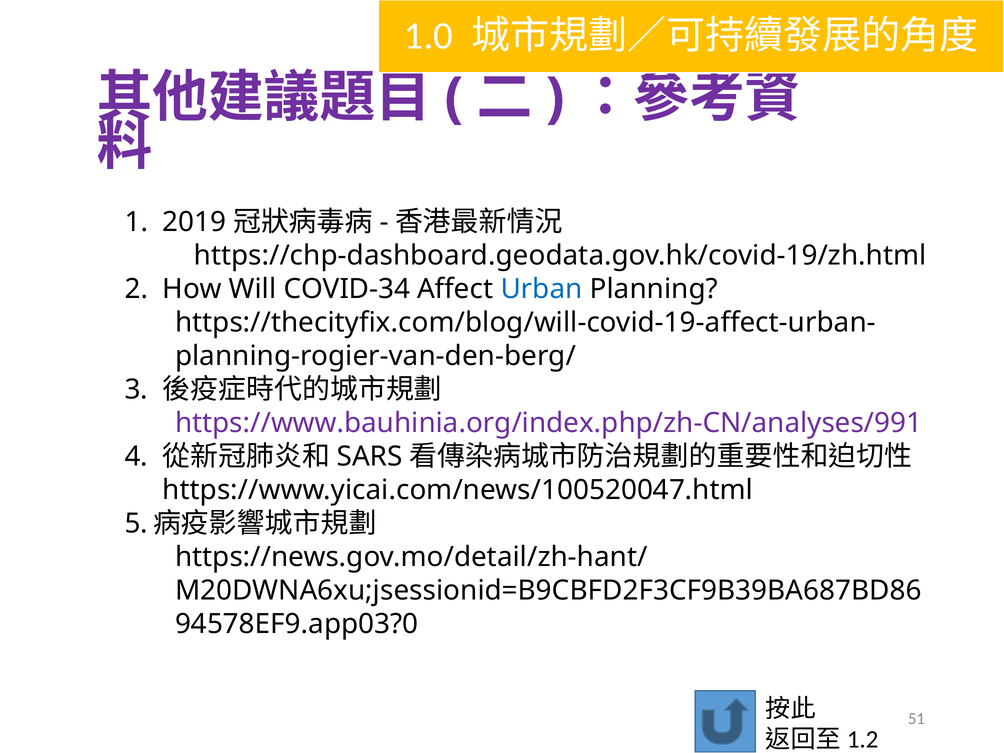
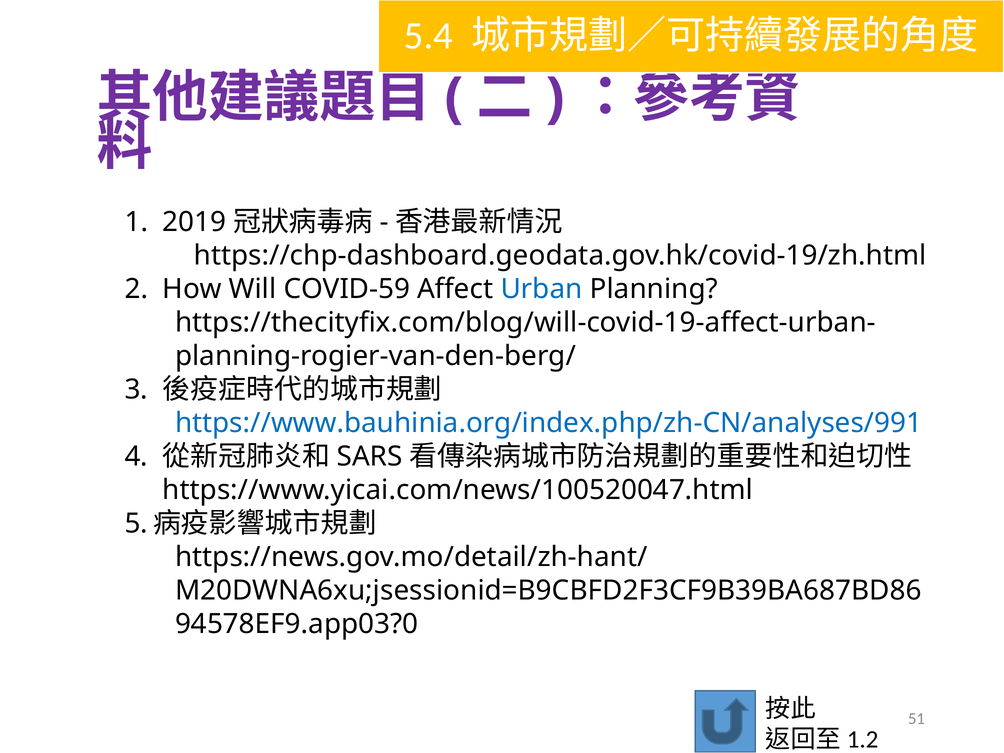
1.0: 1.0 -> 5.4 (429, 36)
COVID-34: COVID-34 -> COVID-59 (347, 289)
https://www.bauhinia.org/index.php/zh-CN/analyses/991 colour: purple -> blue (549, 423)
